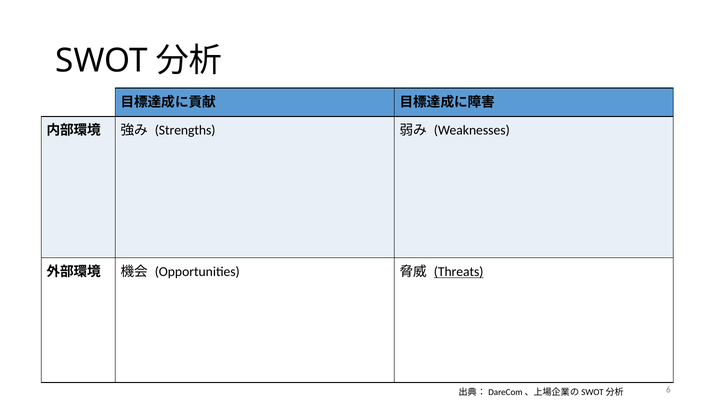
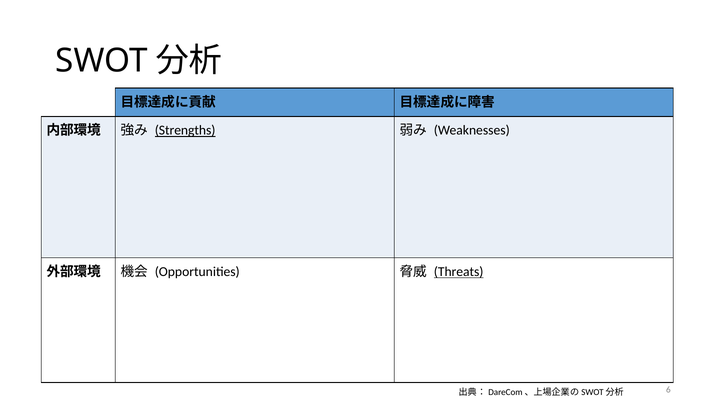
Strengths underline: none -> present (185, 131)
